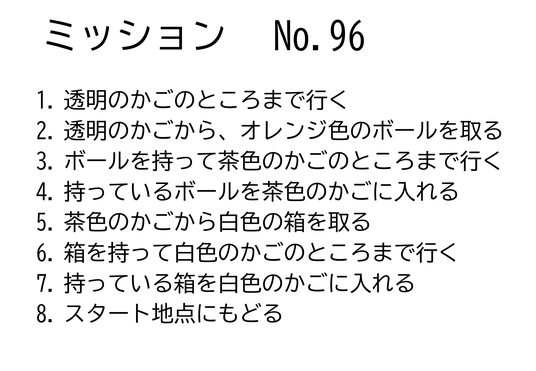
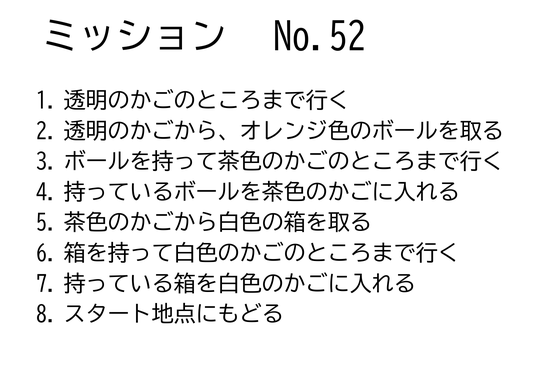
No.96: No.96 -> No.52 (320, 37)
